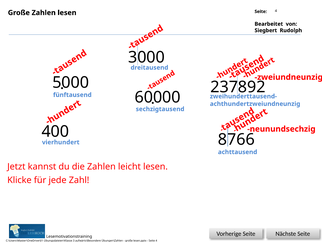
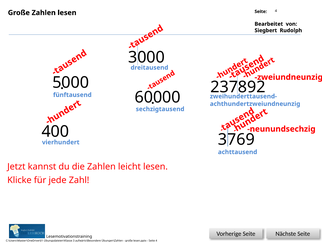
8766: 8766 -> 3769 (236, 139)
